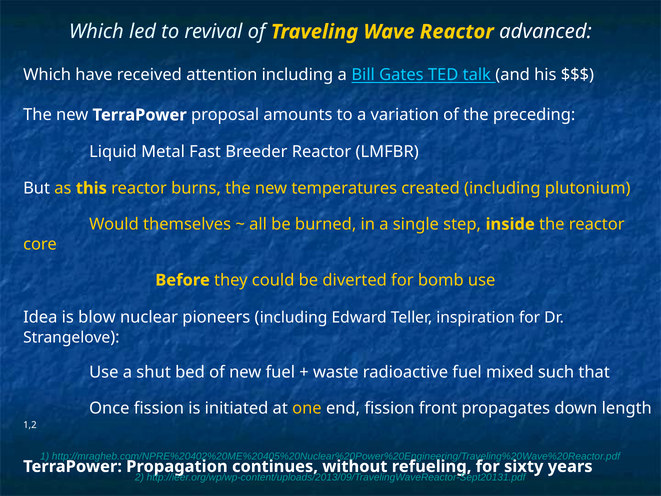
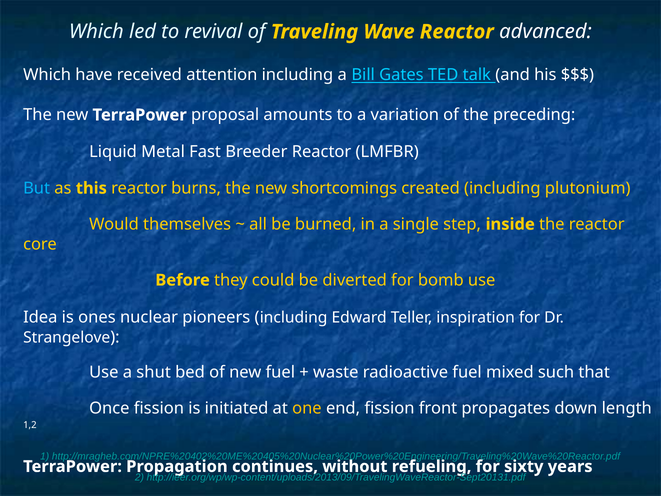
But colour: white -> light blue (37, 188)
temperatures: temperatures -> shortcomings (344, 188)
blow: blow -> ones (97, 317)
